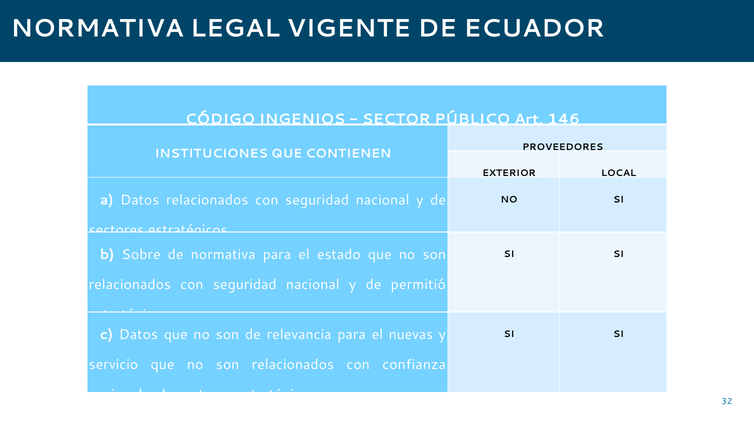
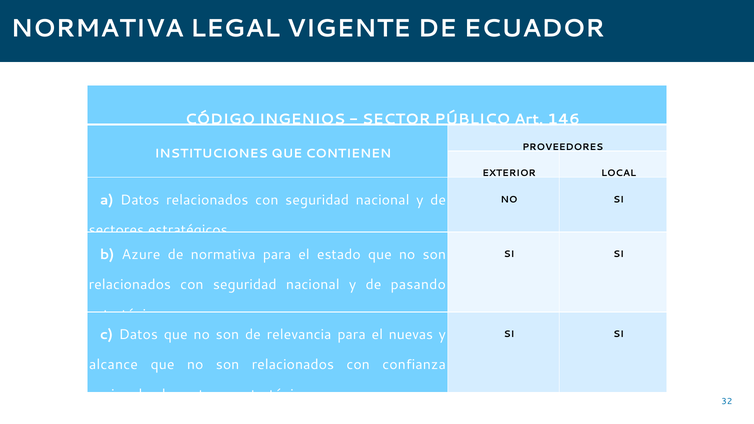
Sobre: Sobre -> Azure (141, 255)
permitió: permitió -> pasando (418, 285)
servicio: servicio -> alcance (113, 365)
